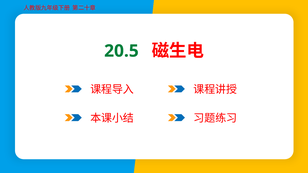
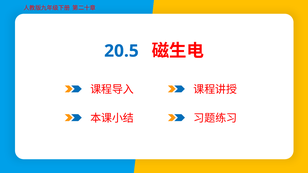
20.5 colour: green -> blue (121, 51)
